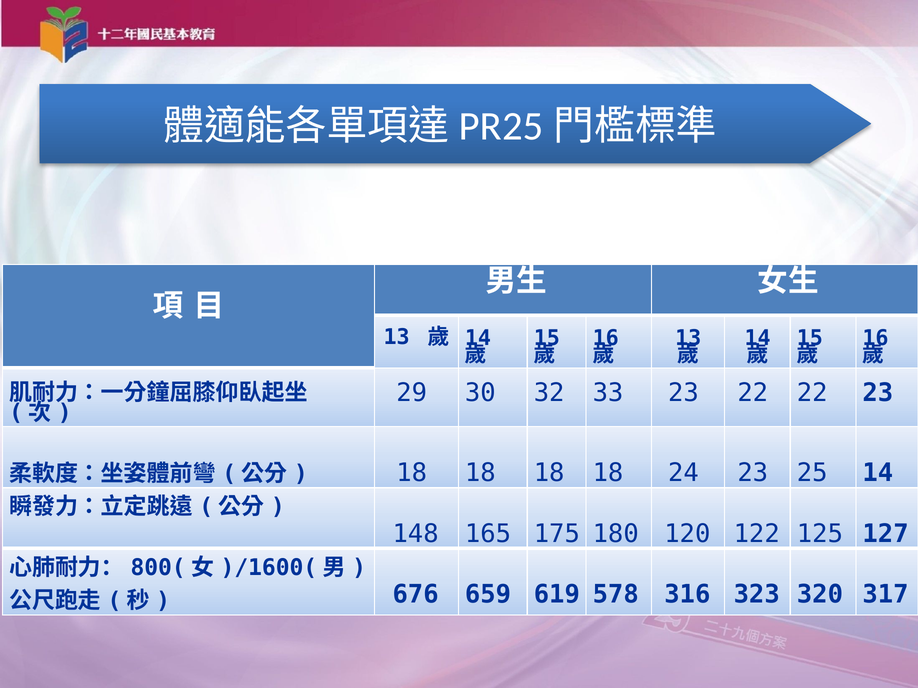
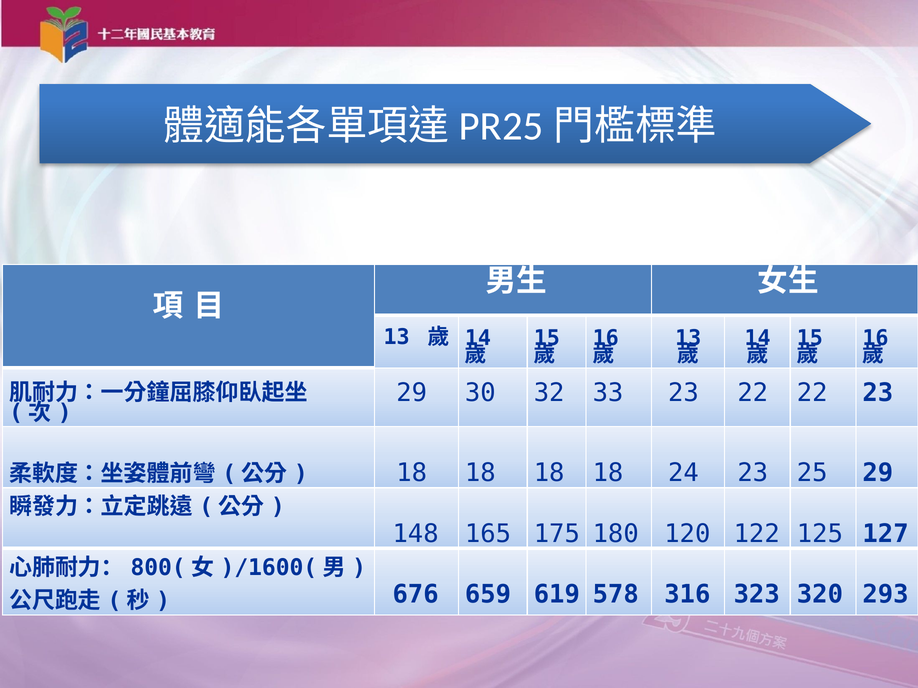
25 14: 14 -> 29 (878, 473)
317: 317 -> 293 (886, 595)
